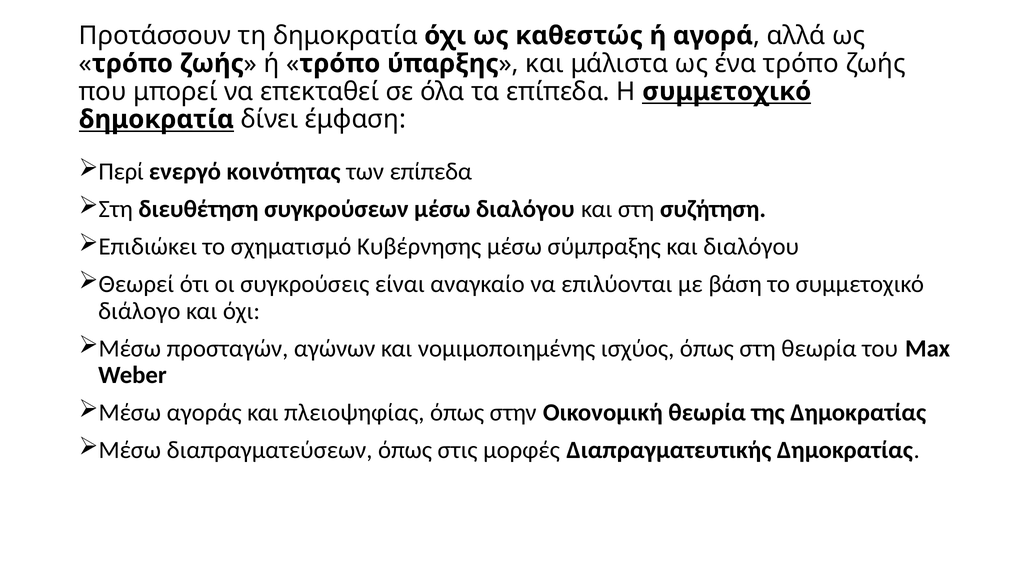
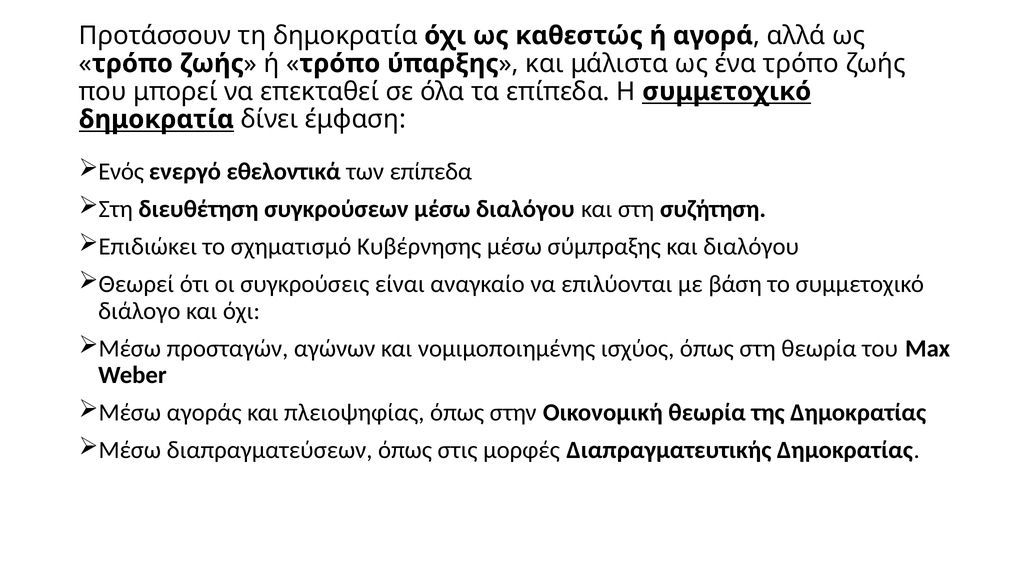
Περί: Περί -> Ενός (121, 171)
κοινότητας: κοινότητας -> εθελοντικά (284, 171)
